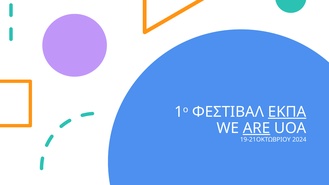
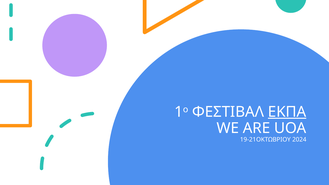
ARE underline: present -> none (257, 128)
